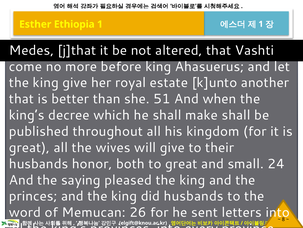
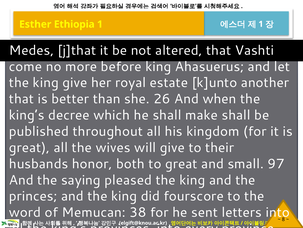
51: 51 -> 26 (162, 99)
24: 24 -> 97 (276, 163)
did husbands: husbands -> fourscore (194, 196)
26: 26 -> 38 (138, 212)
